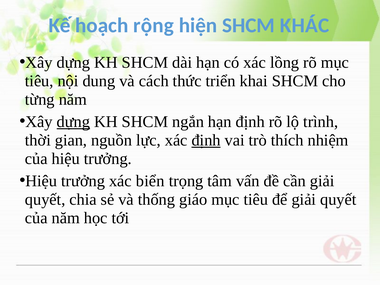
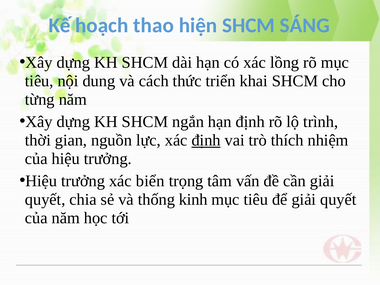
rộng: rộng -> thao (154, 25)
KHÁC: KHÁC -> SÁNG (305, 25)
dựng underline: present -> none (73, 122)
giáo: giáo -> kinh (193, 199)
